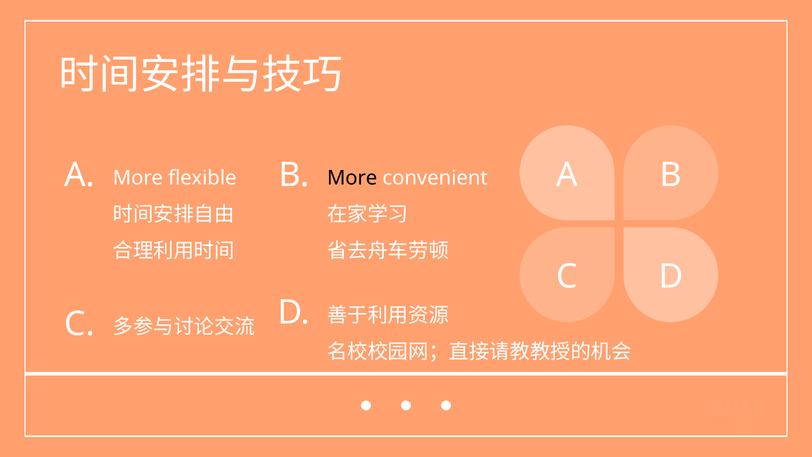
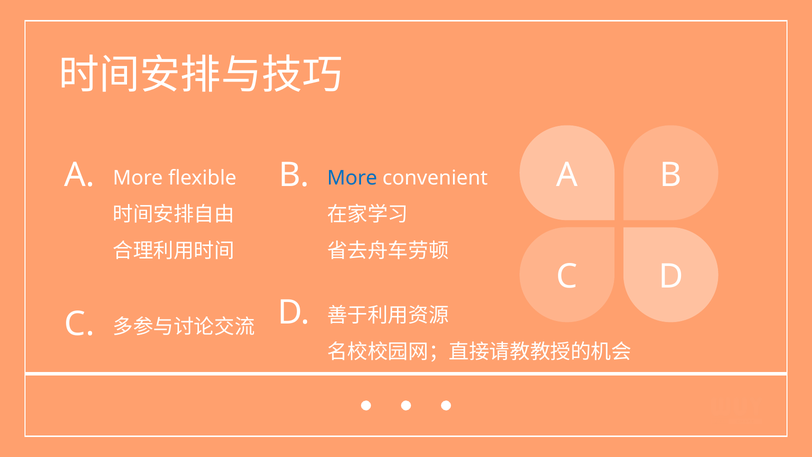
More colour: black -> blue (352, 178)
